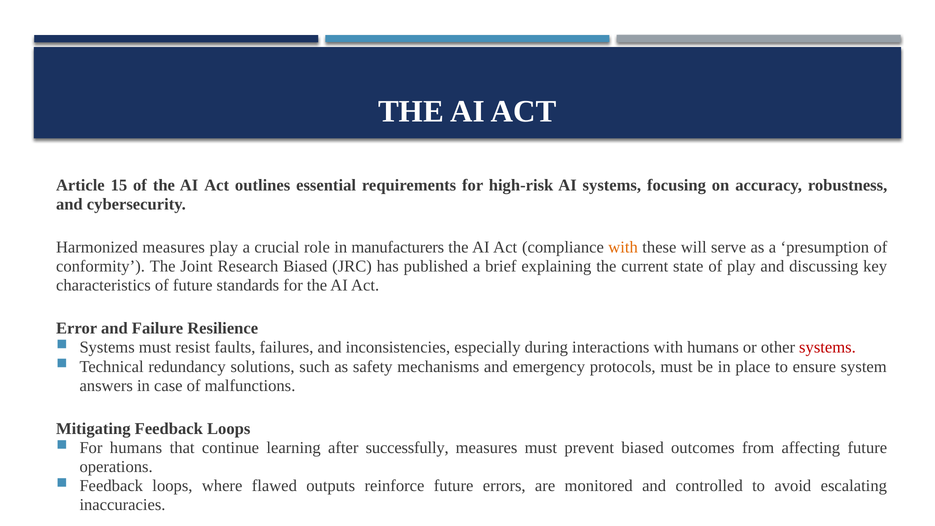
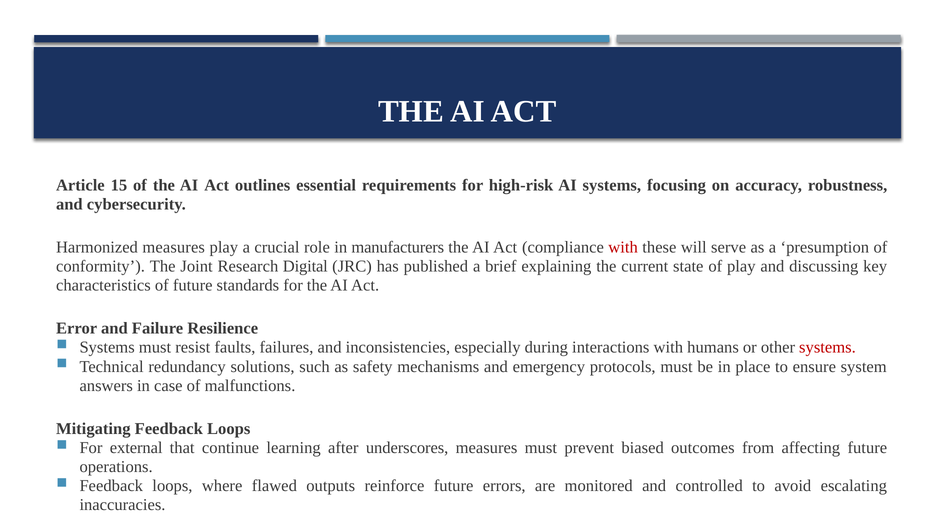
with colour: orange -> red (623, 247)
Research Biased: Biased -> Digital (305, 266)
For humans: humans -> external (136, 448)
successfully: successfully -> underscores (407, 448)
